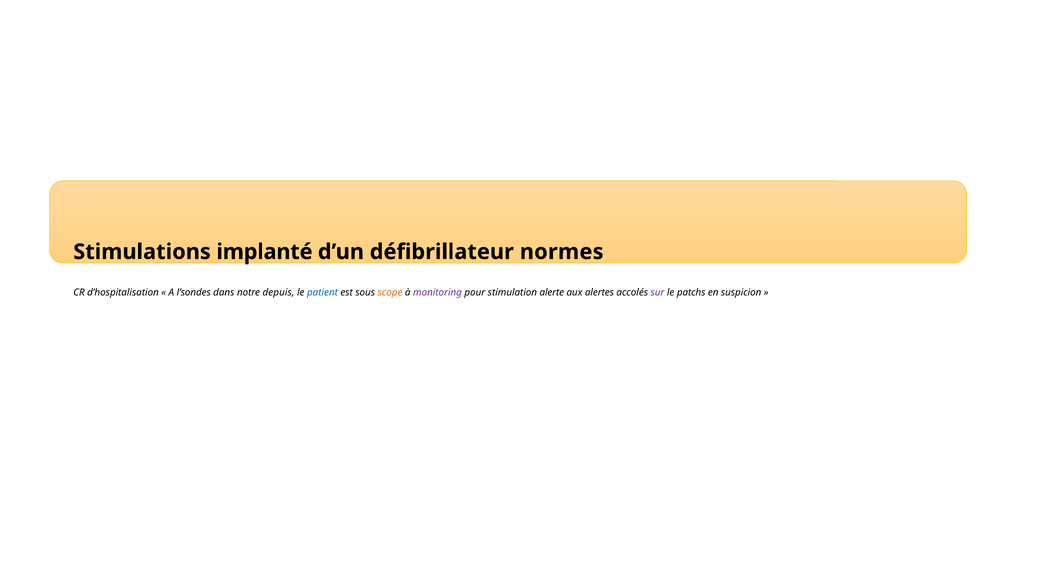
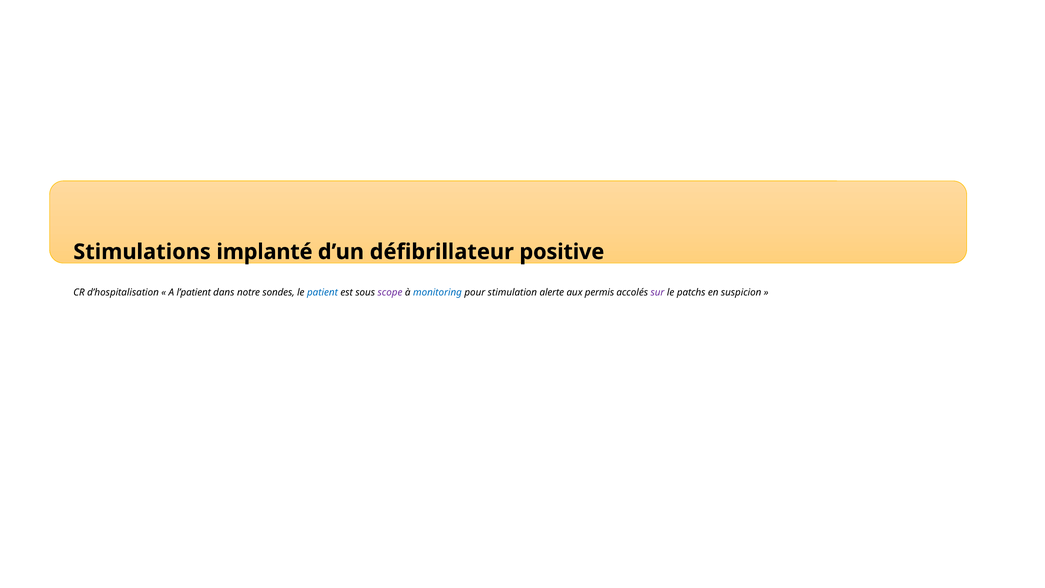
normes: normes -> positive (562, 252)
l’sondes: l’sondes -> l’patient (194, 292)
depuis: depuis -> sondes (279, 292)
scope colour: orange -> purple (390, 292)
monitoring colour: purple -> blue (437, 292)
alertes: alertes -> permis (599, 292)
